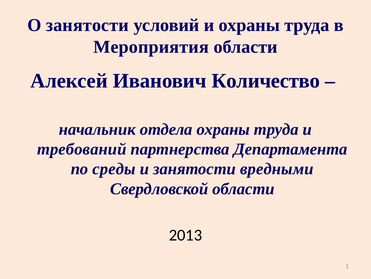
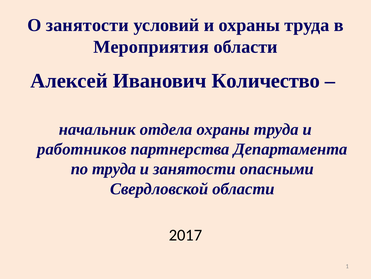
требований: требований -> работников (82, 149)
по среды: среды -> труда (114, 169)
вредными: вредными -> опасными (277, 169)
2013: 2013 -> 2017 (185, 235)
